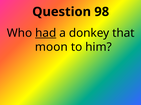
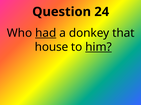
98: 98 -> 24 (102, 12)
moon: moon -> house (51, 47)
him underline: none -> present (98, 47)
